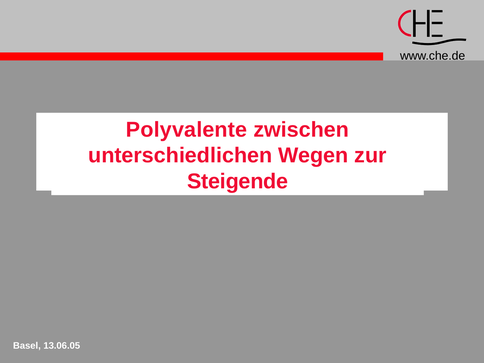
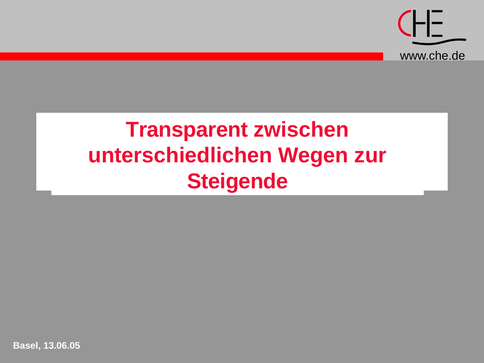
Polyvalente: Polyvalente -> Transparent (187, 130)
